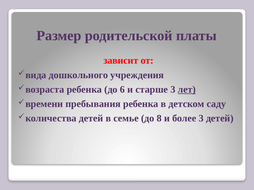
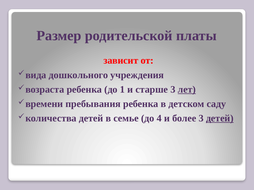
6: 6 -> 1 (122, 90)
8: 8 -> 4 (159, 119)
детей underline: none -> present (220, 119)
